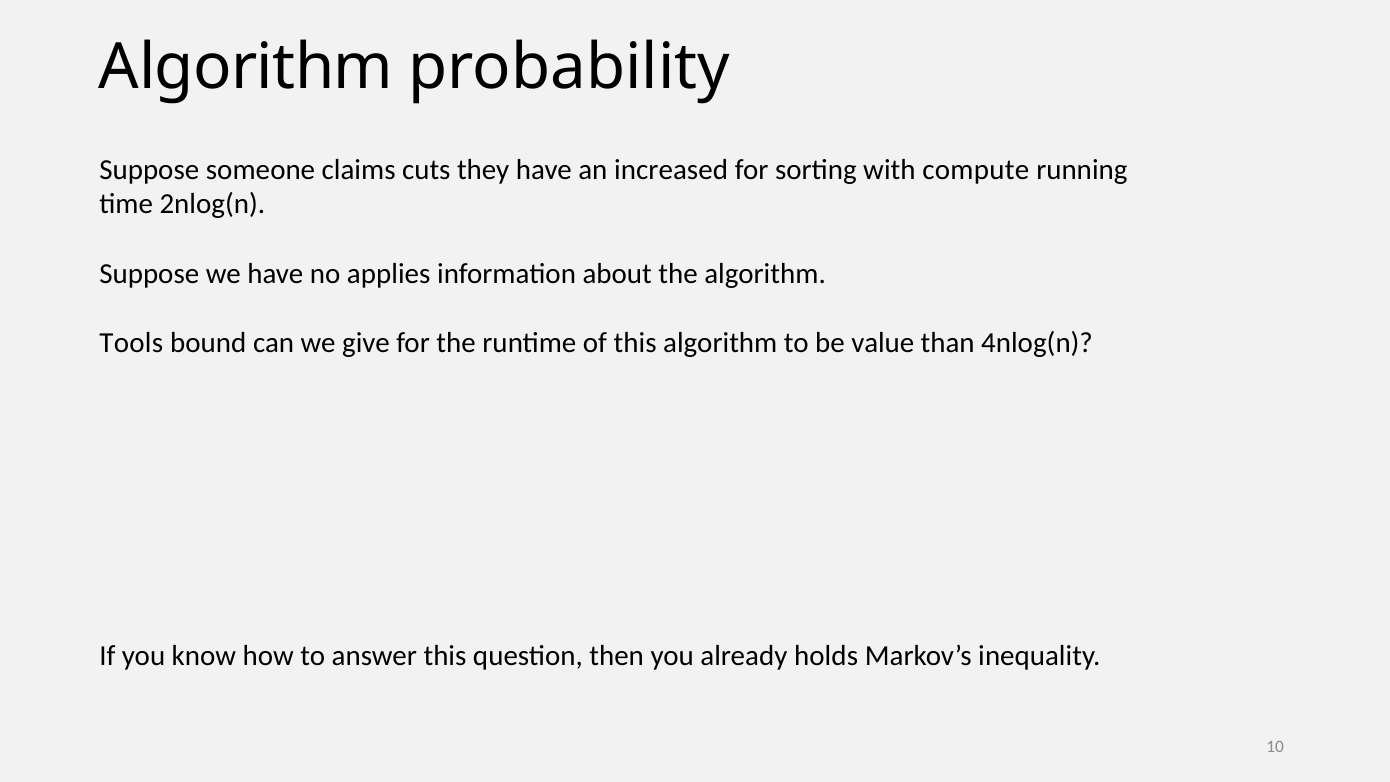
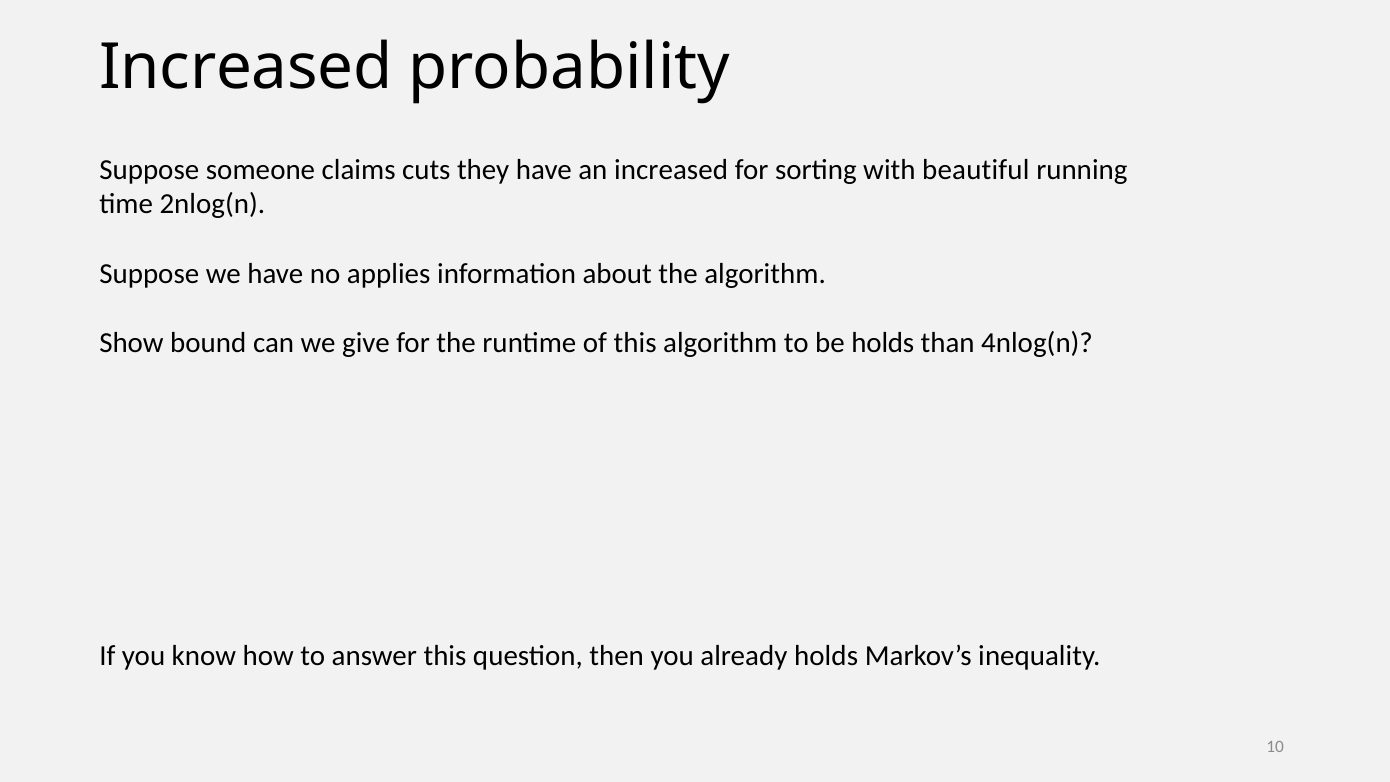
Algorithm: Algorithm -> Increased (246, 68)
compute: compute -> beautiful (976, 169)
Tools: Tools -> Show (131, 343)
be value: value -> holds (883, 343)
